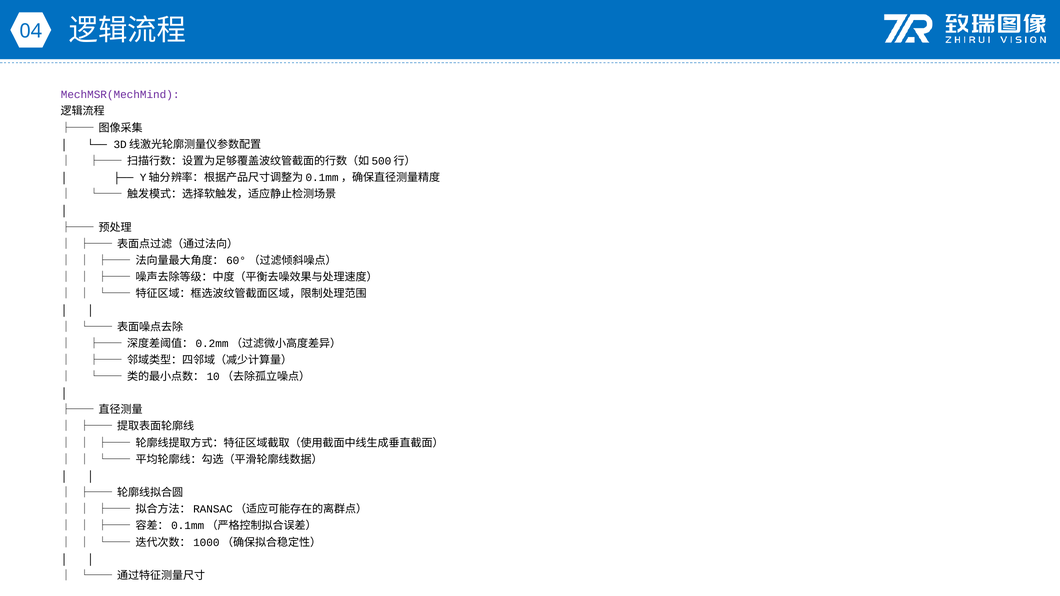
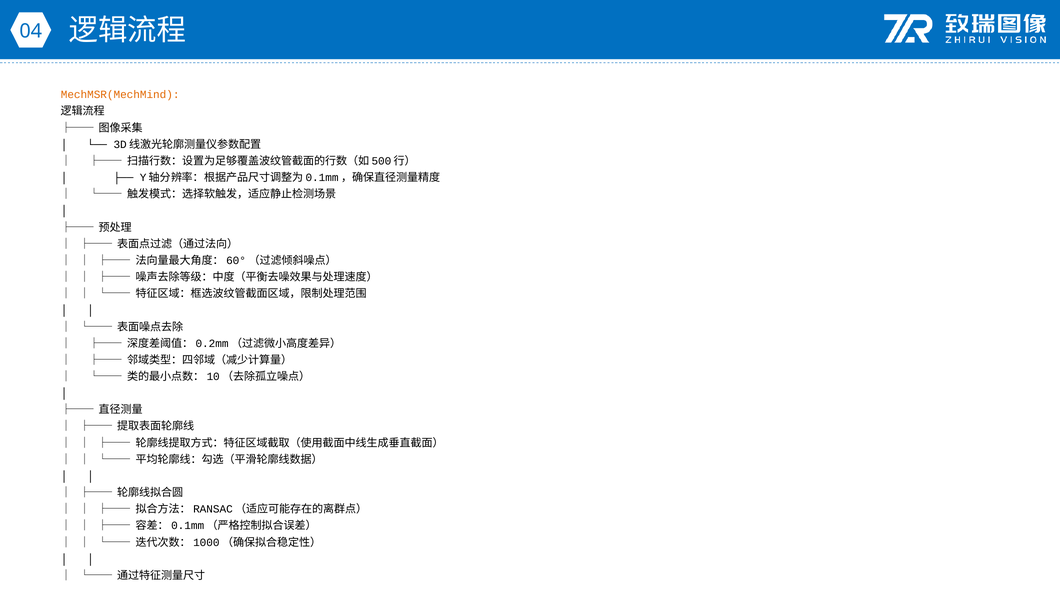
MechMSR(MechMind colour: purple -> orange (120, 95)
